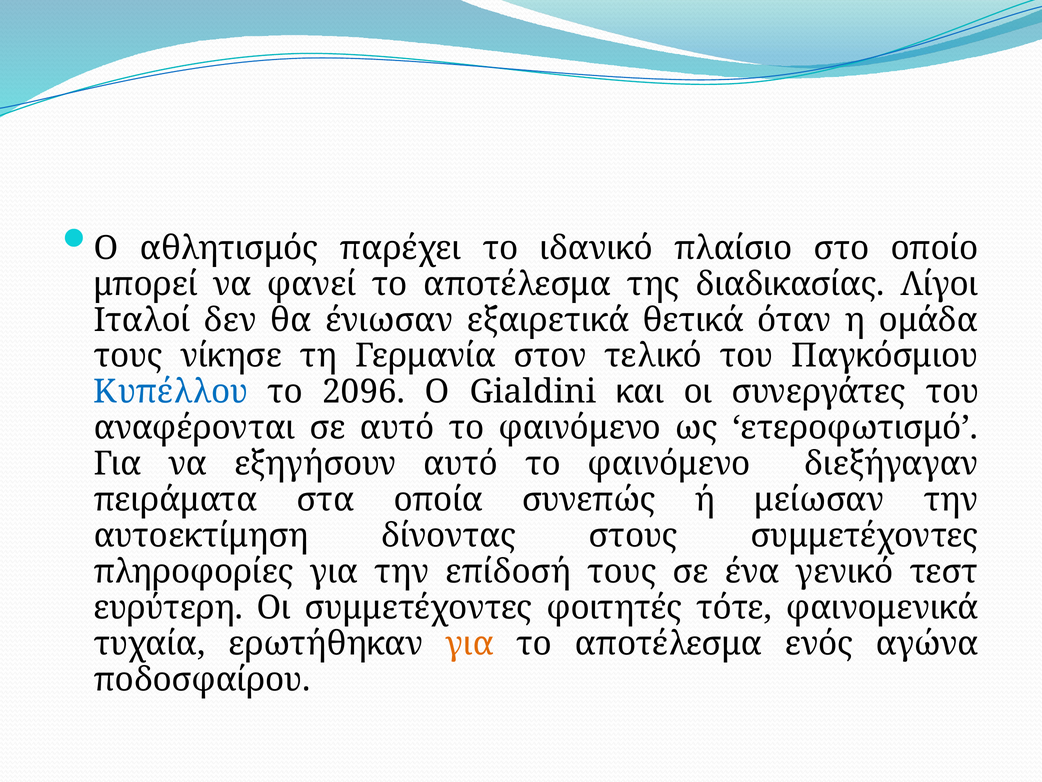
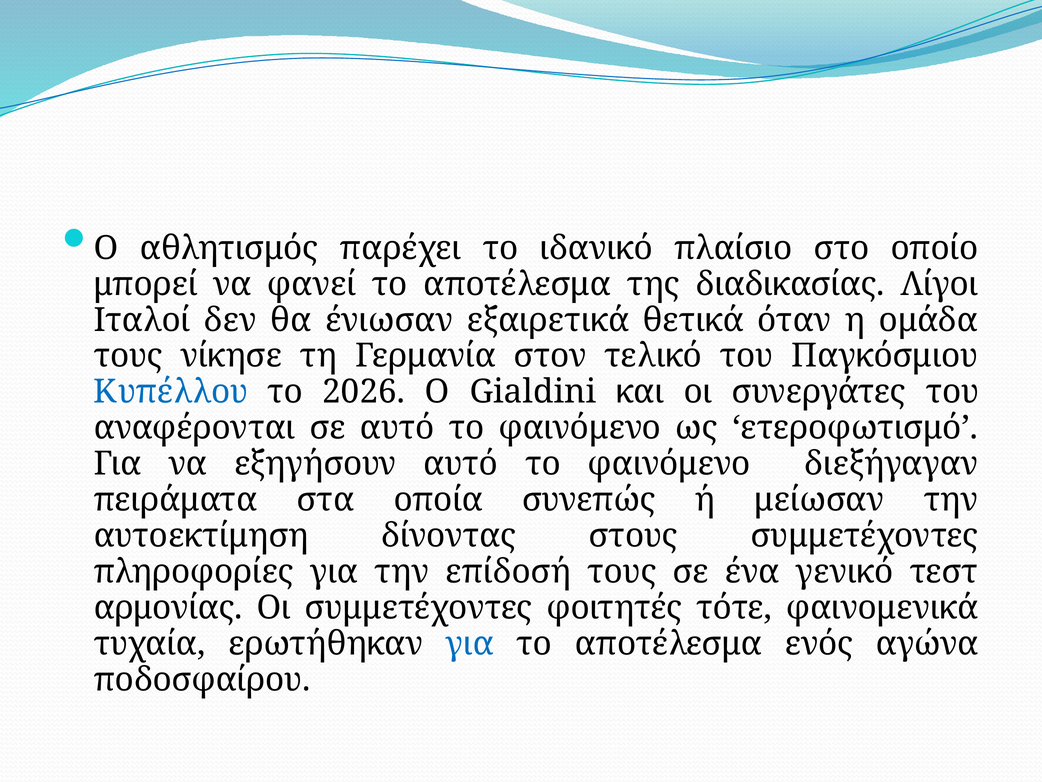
2096: 2096 -> 2026 (364, 392)
ευρύτερη: ευρύτερη -> αρμονίας (168, 607)
για colour: orange -> blue (470, 643)
